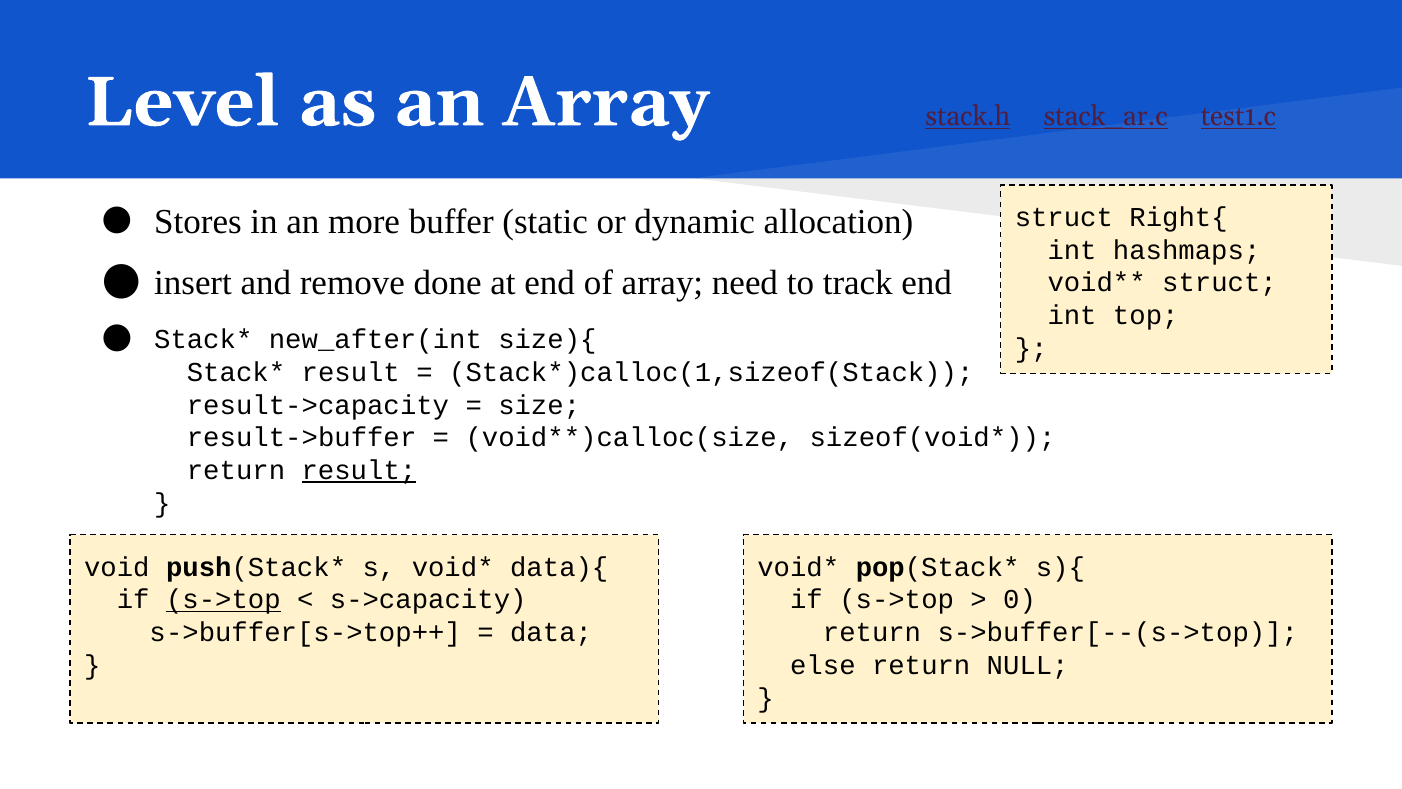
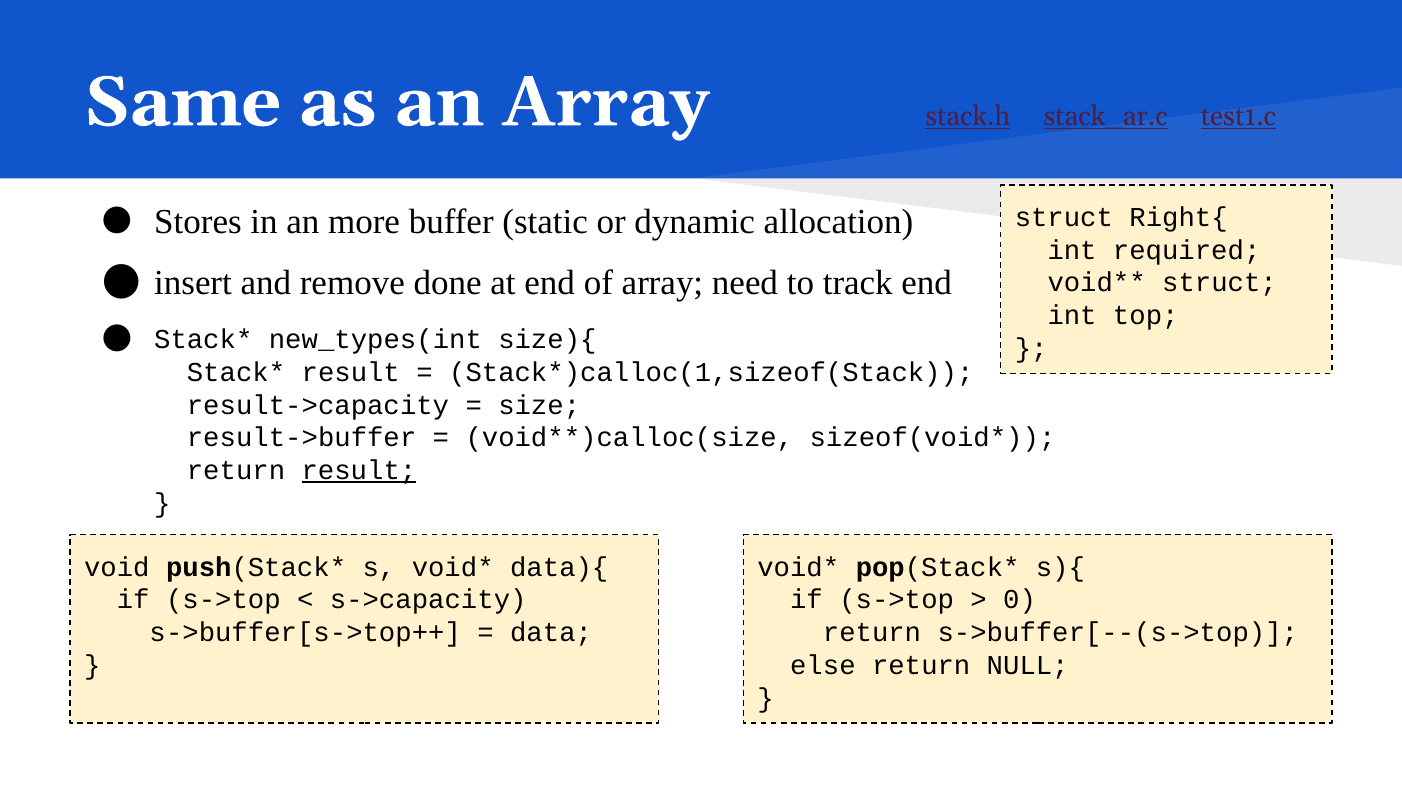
Level: Level -> Same (183, 102)
hashmaps: hashmaps -> required (1187, 250)
new_after(int: new_after(int -> new_types(int (375, 339)
s->top underline: present -> none (223, 600)
